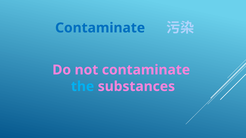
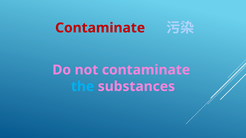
Contaminate colour: blue -> red (100, 28)
